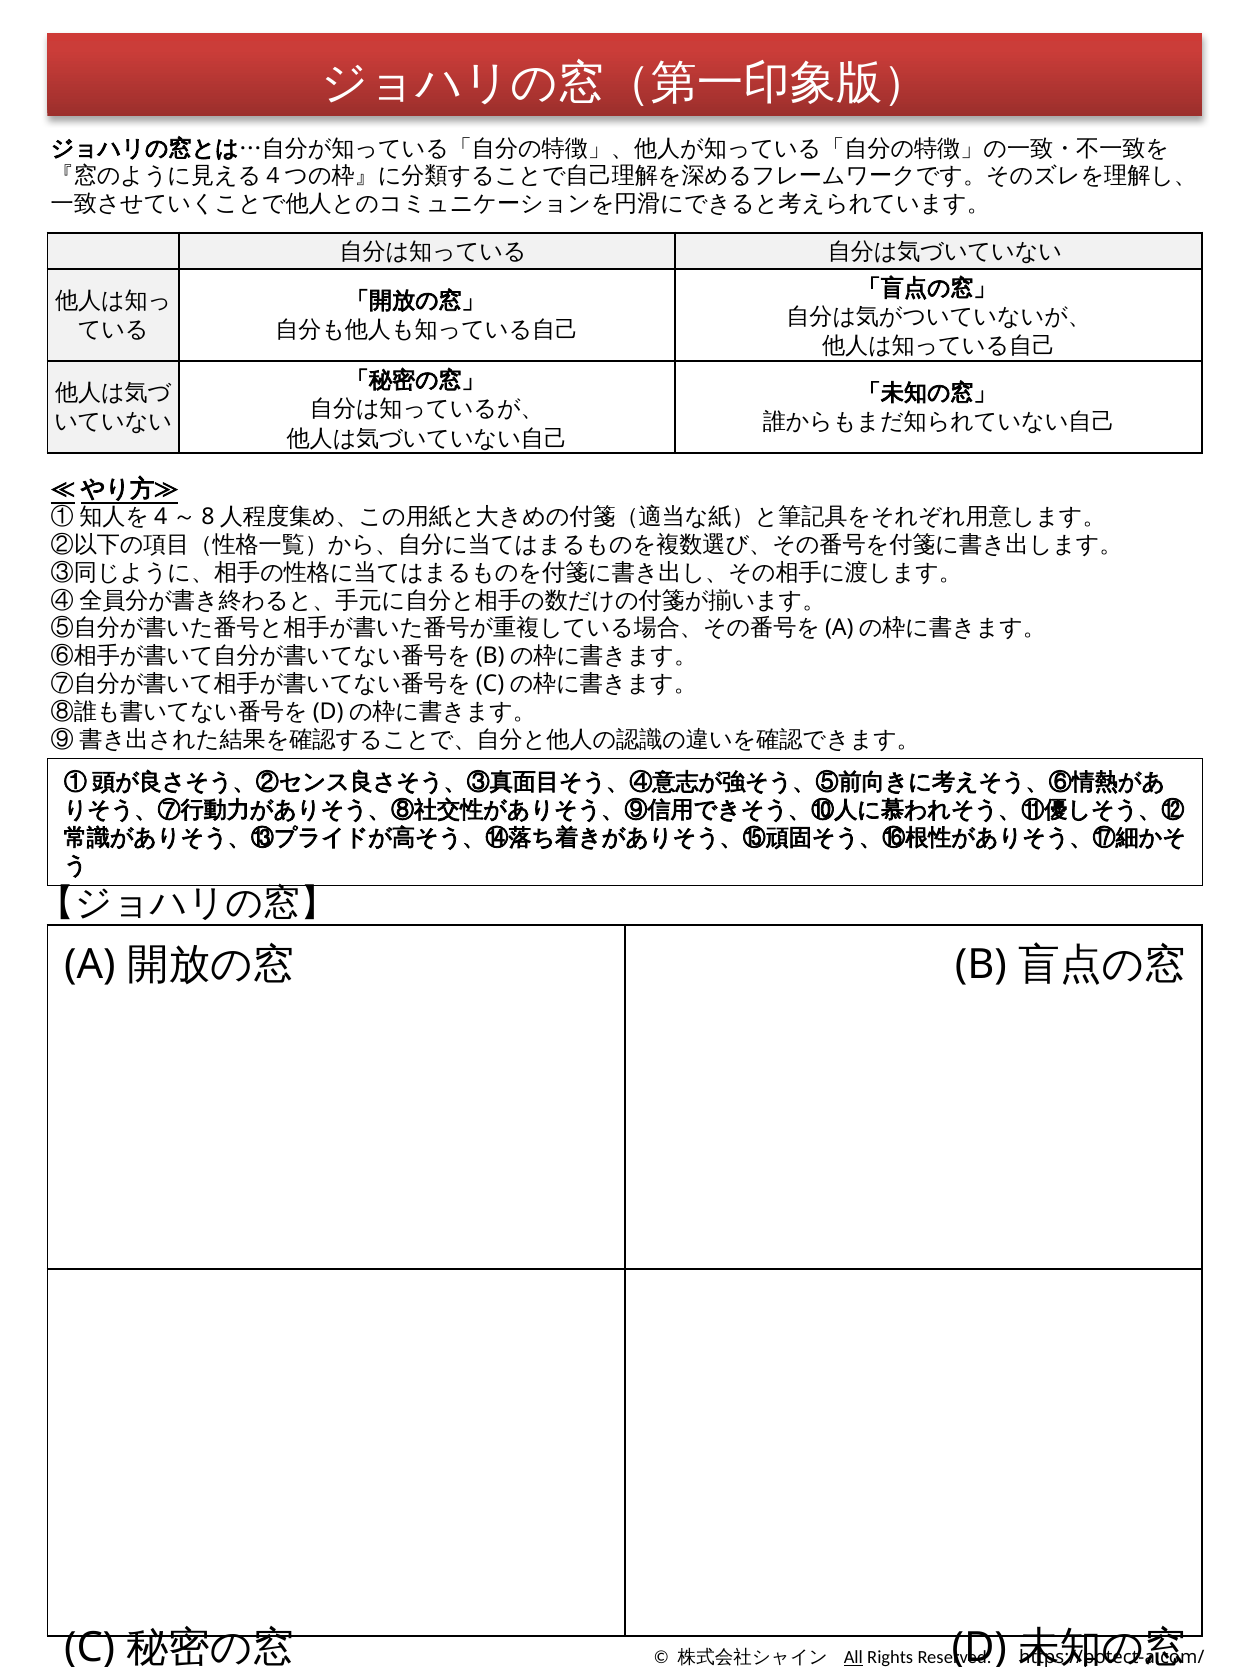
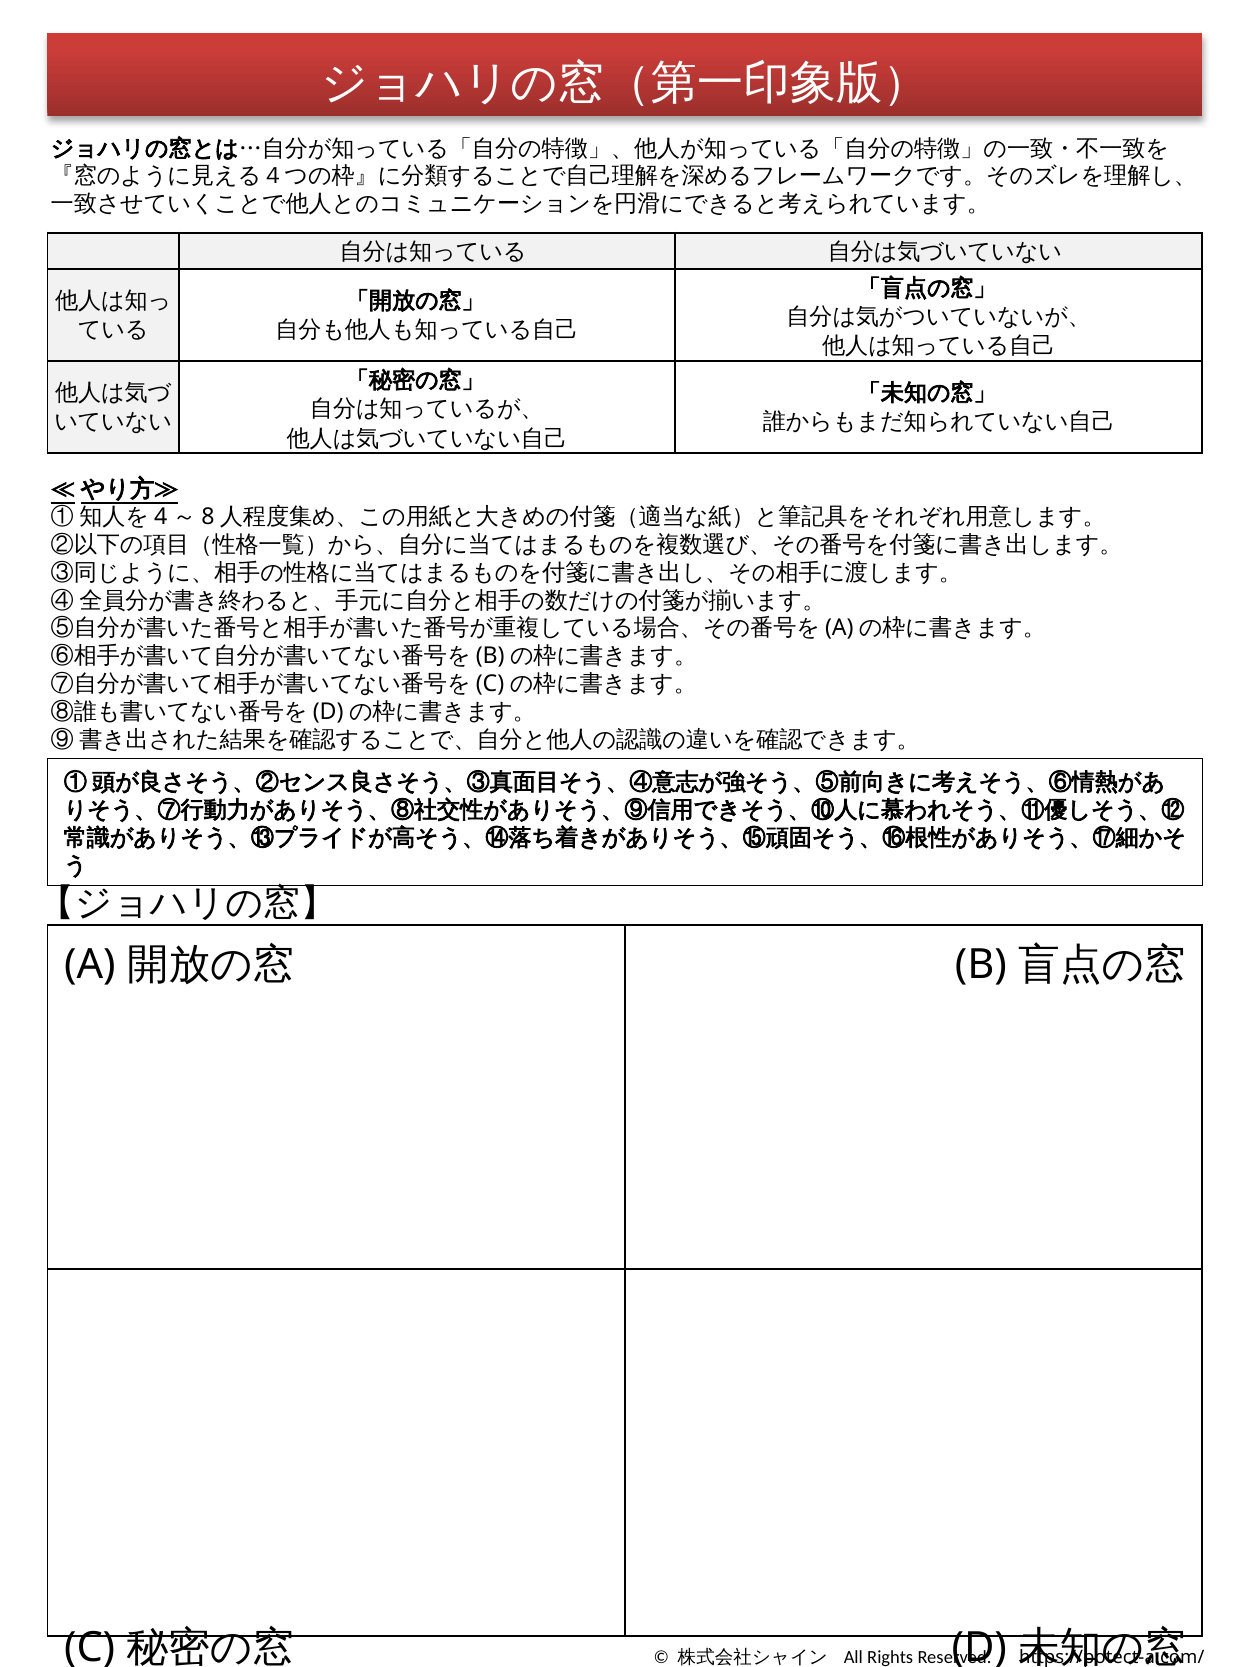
All underline: present -> none (853, 1657)
